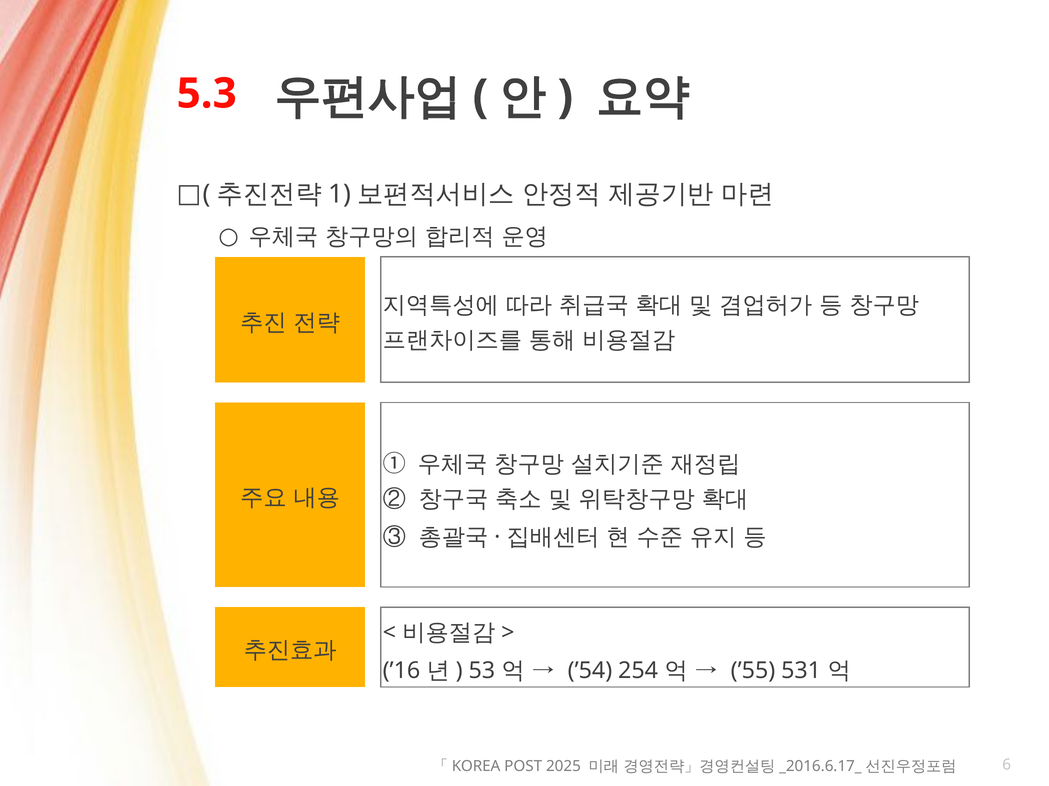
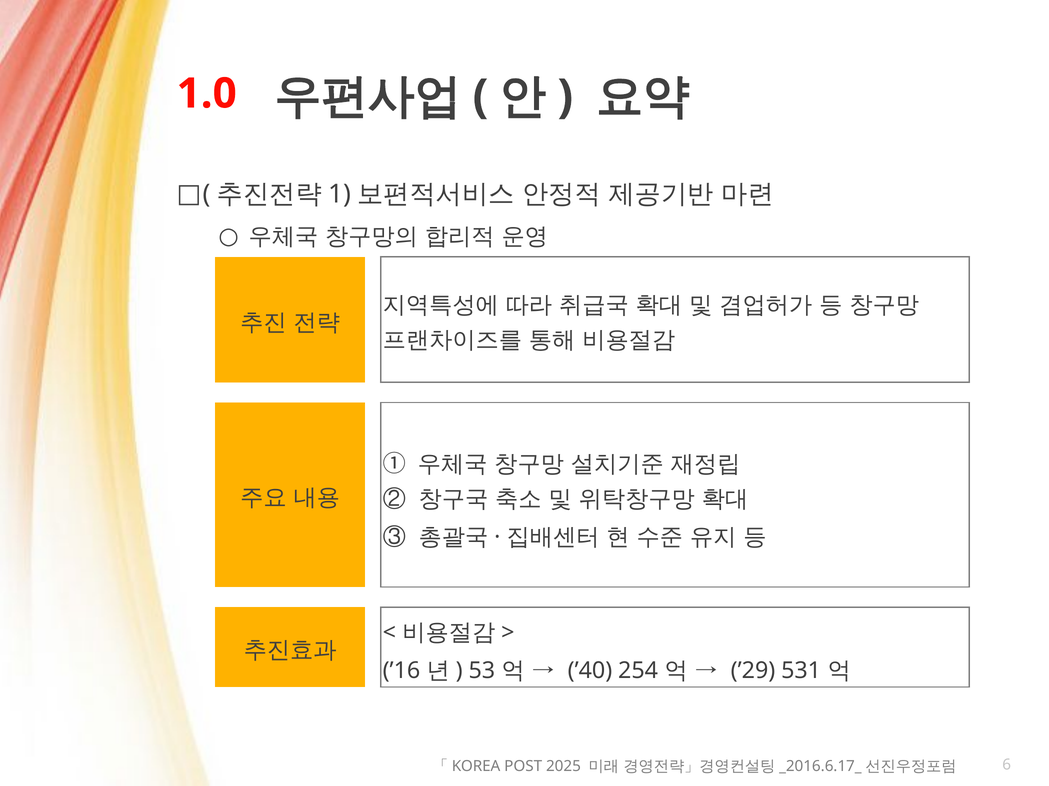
5.3: 5.3 -> 1.0 (207, 94)
’54: ’54 -> ’40 (590, 671)
’55: ’55 -> ’29 (753, 671)
